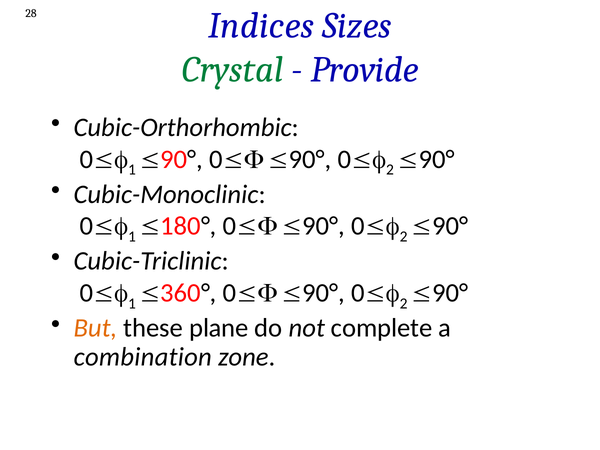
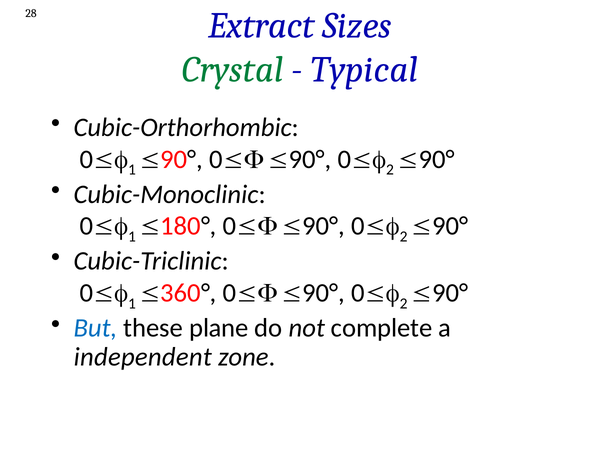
Indices: Indices -> Extract (261, 26)
Provide: Provide -> Typical (364, 70)
But colour: orange -> blue (95, 328)
combination: combination -> independent (143, 357)
